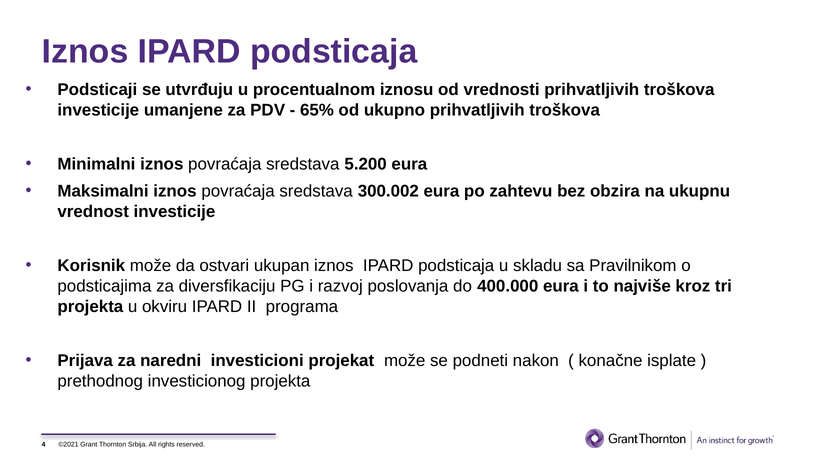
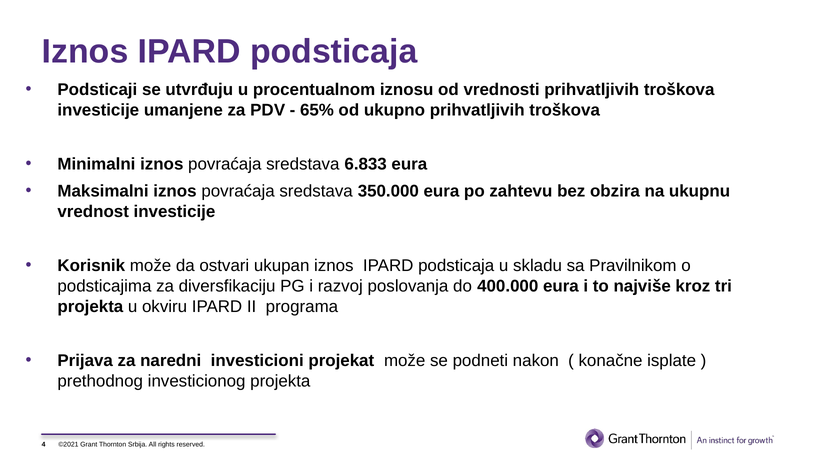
5.200: 5.200 -> 6.833 (366, 164)
300.002: 300.002 -> 350.000 (388, 191)
